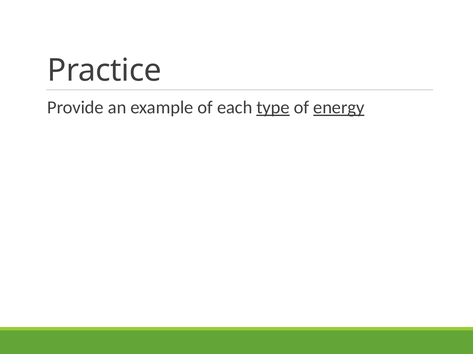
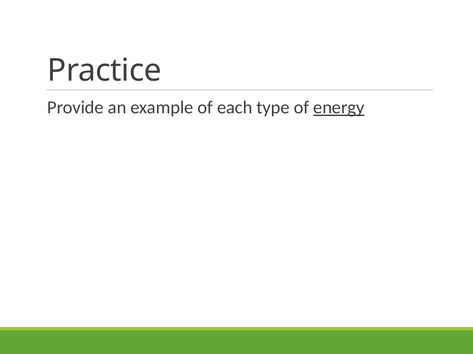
type underline: present -> none (273, 108)
